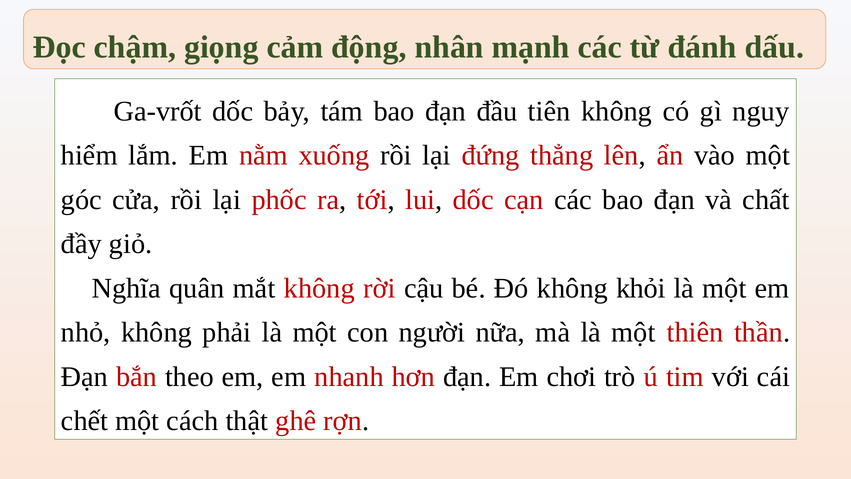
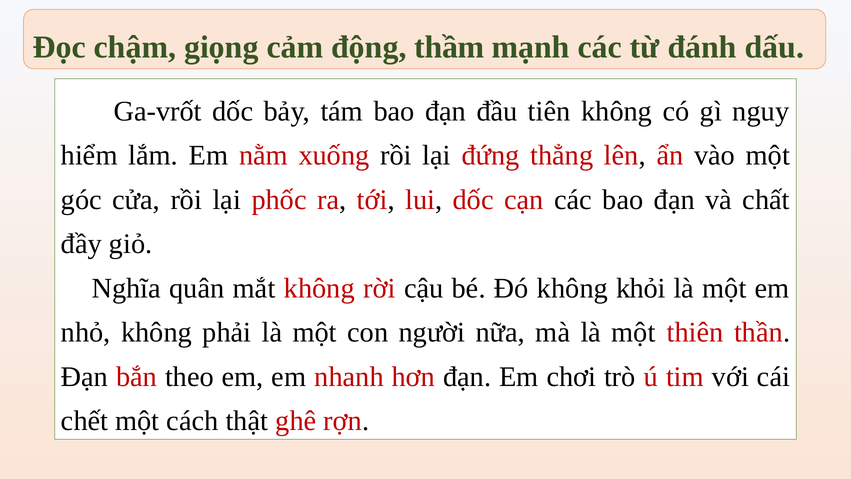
nhân: nhân -> thầm (449, 47)
